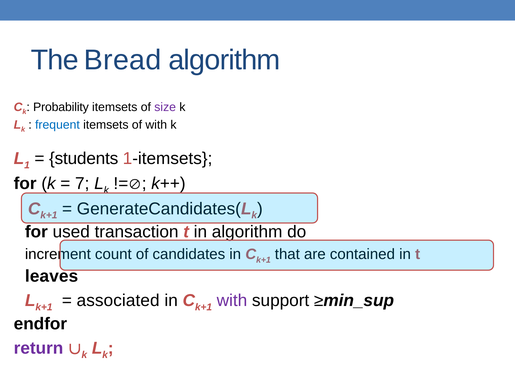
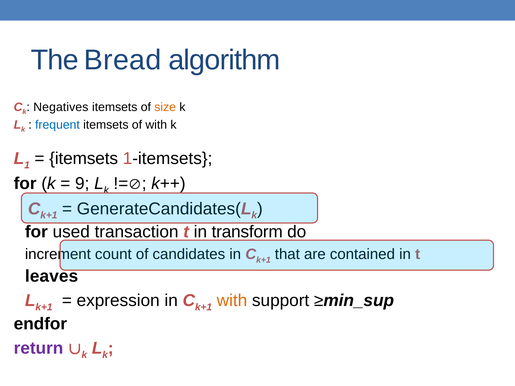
Probability: Probability -> Negatives (61, 107)
size colour: purple -> orange (165, 107)
students: students -> itemsets (84, 159)
7: 7 -> 9 (82, 184)
in algorithm: algorithm -> transform (247, 232)
associated: associated -> expression (118, 301)
with colour: purple -> orange (232, 301)
